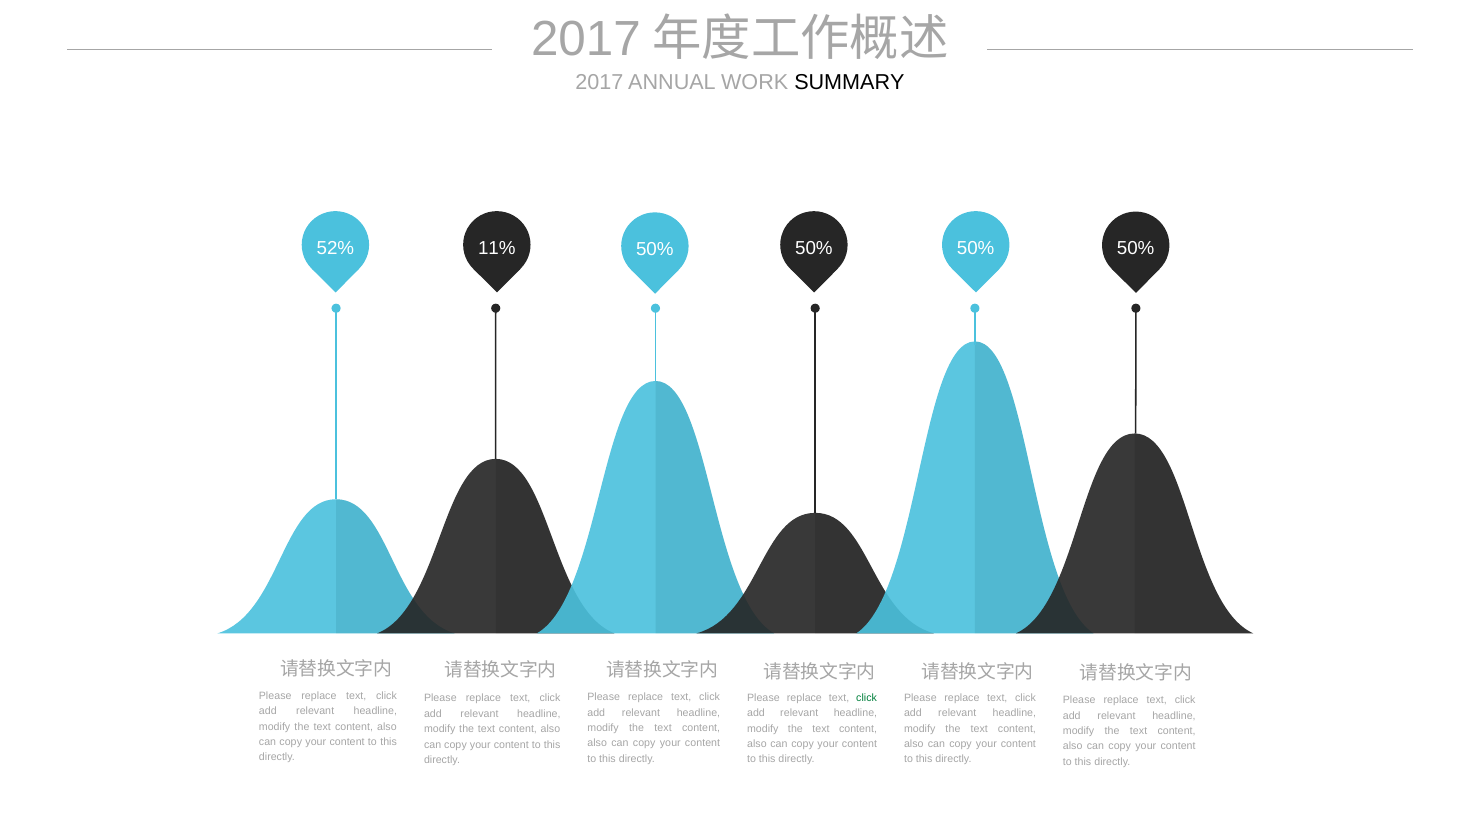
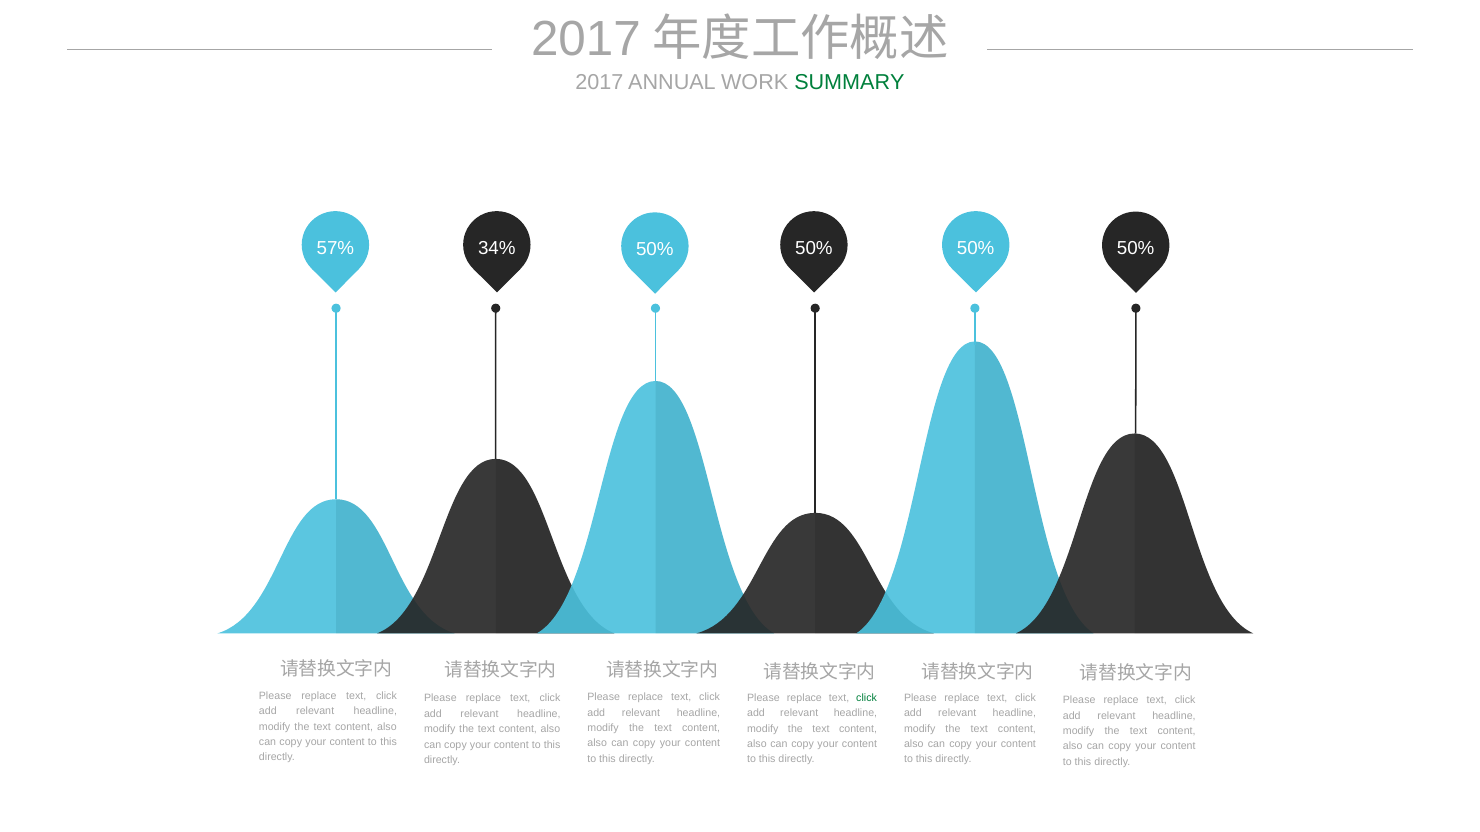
SUMMARY colour: black -> green (849, 82)
52%: 52% -> 57% (335, 248)
11%: 11% -> 34% (497, 248)
